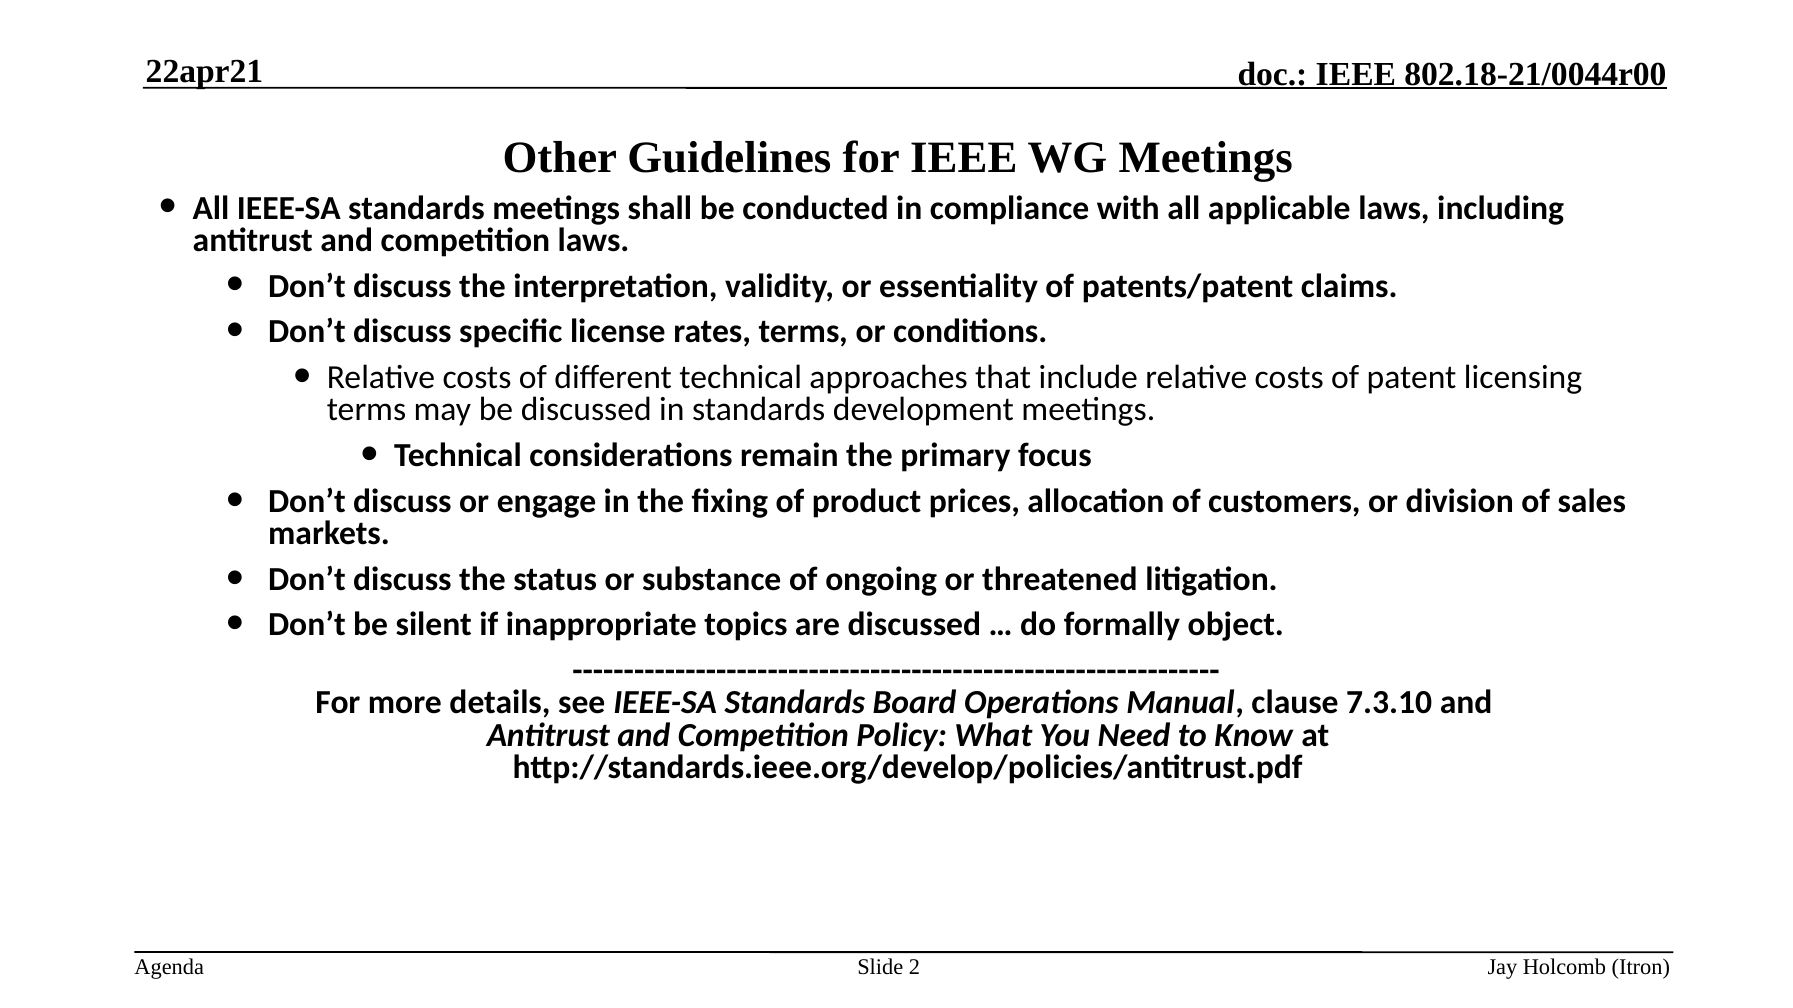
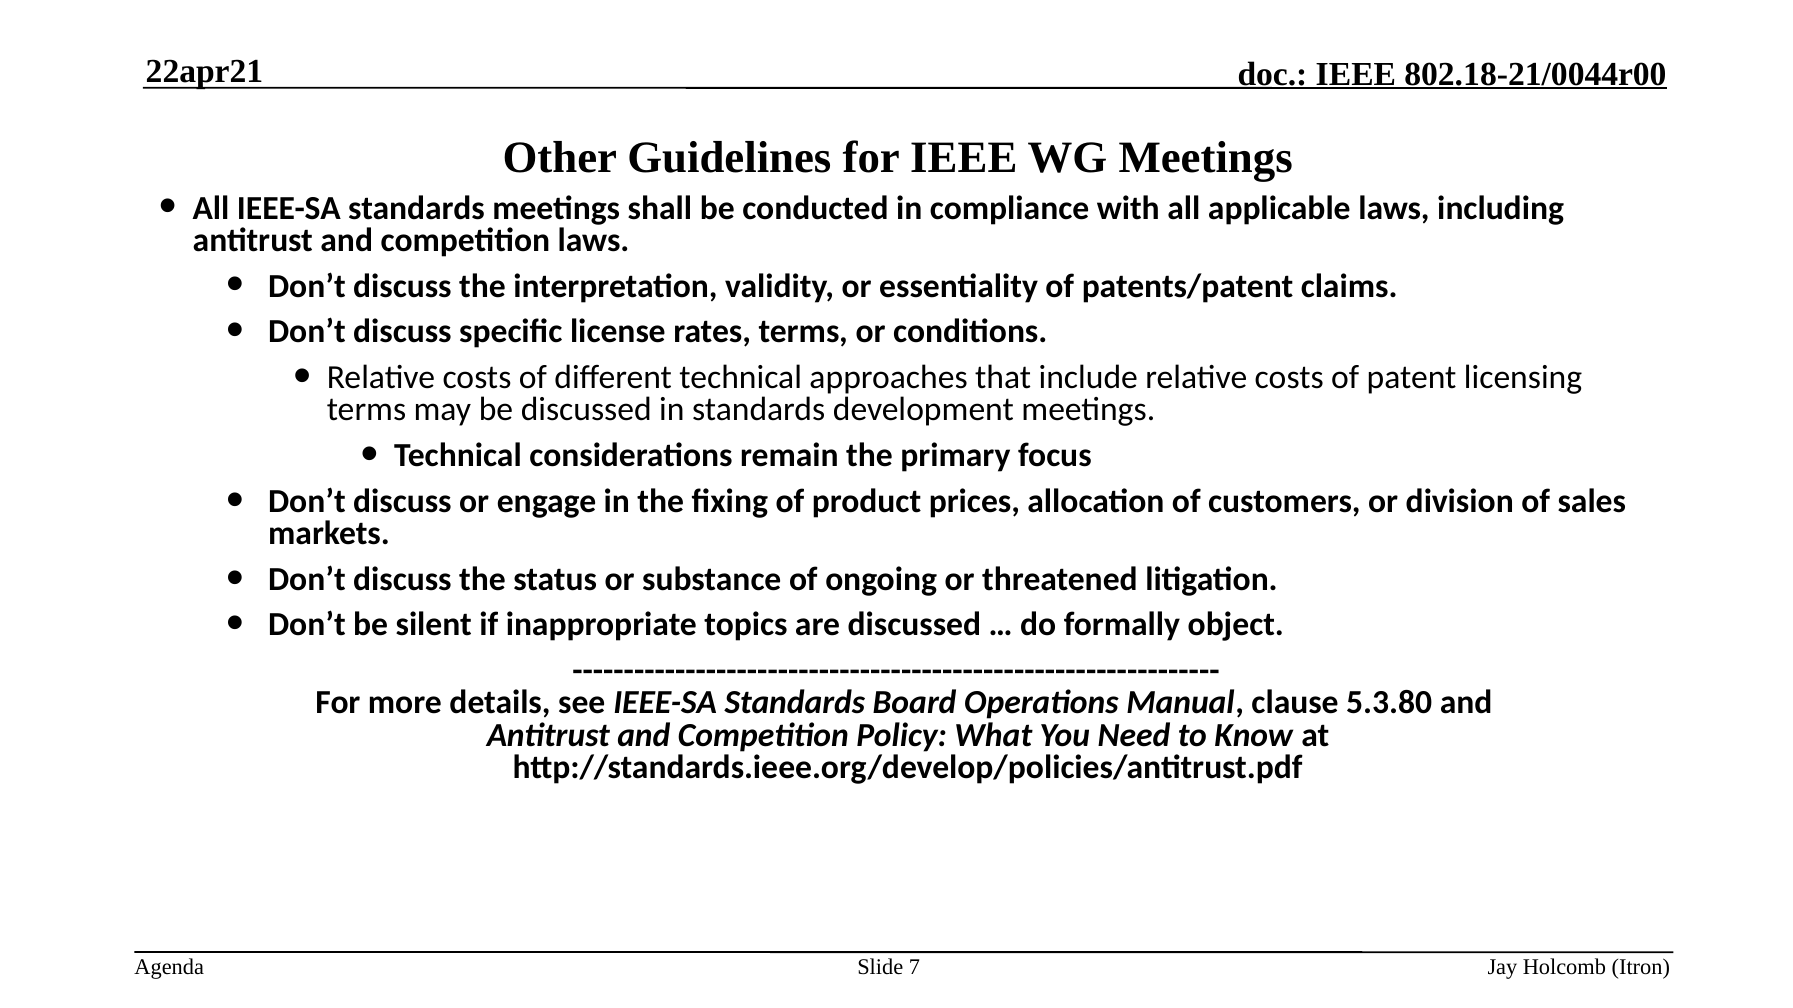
7.3.10: 7.3.10 -> 5.3.80 (1389, 703)
2: 2 -> 7 (914, 967)
